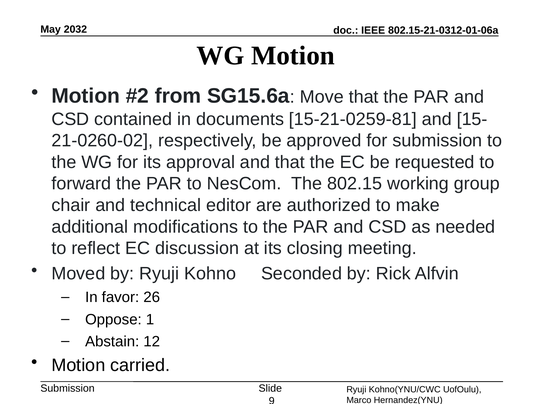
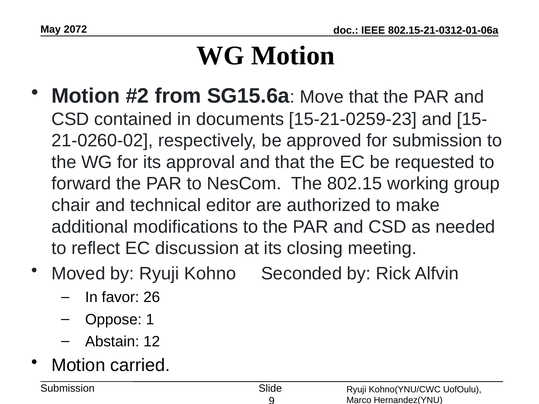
2032: 2032 -> 2072 (75, 29)
15-21-0259-81: 15-21-0259-81 -> 15-21-0259-23 (353, 119)
